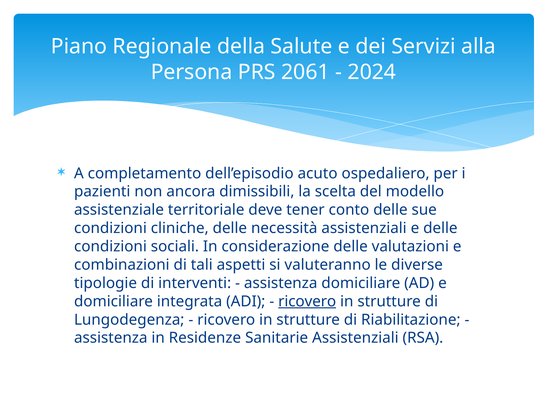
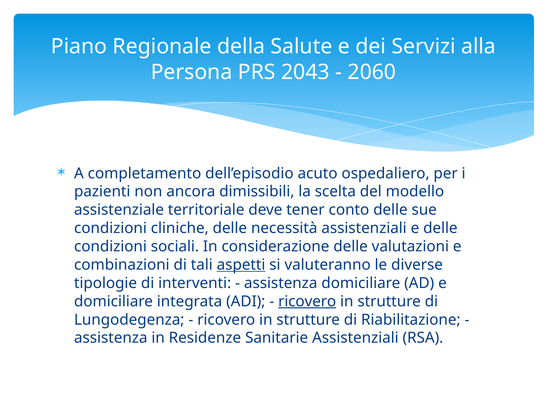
2061: 2061 -> 2043 (305, 72)
2024: 2024 -> 2060 (372, 72)
aspetti underline: none -> present (241, 264)
